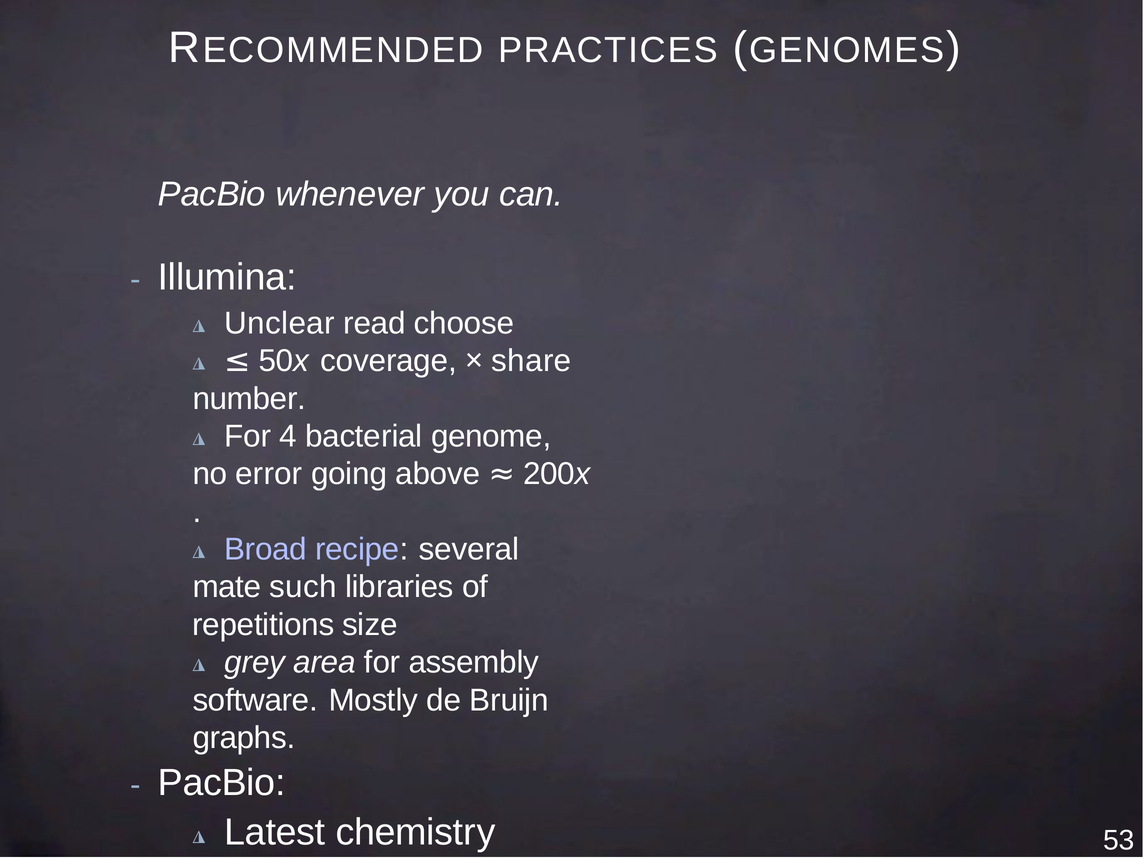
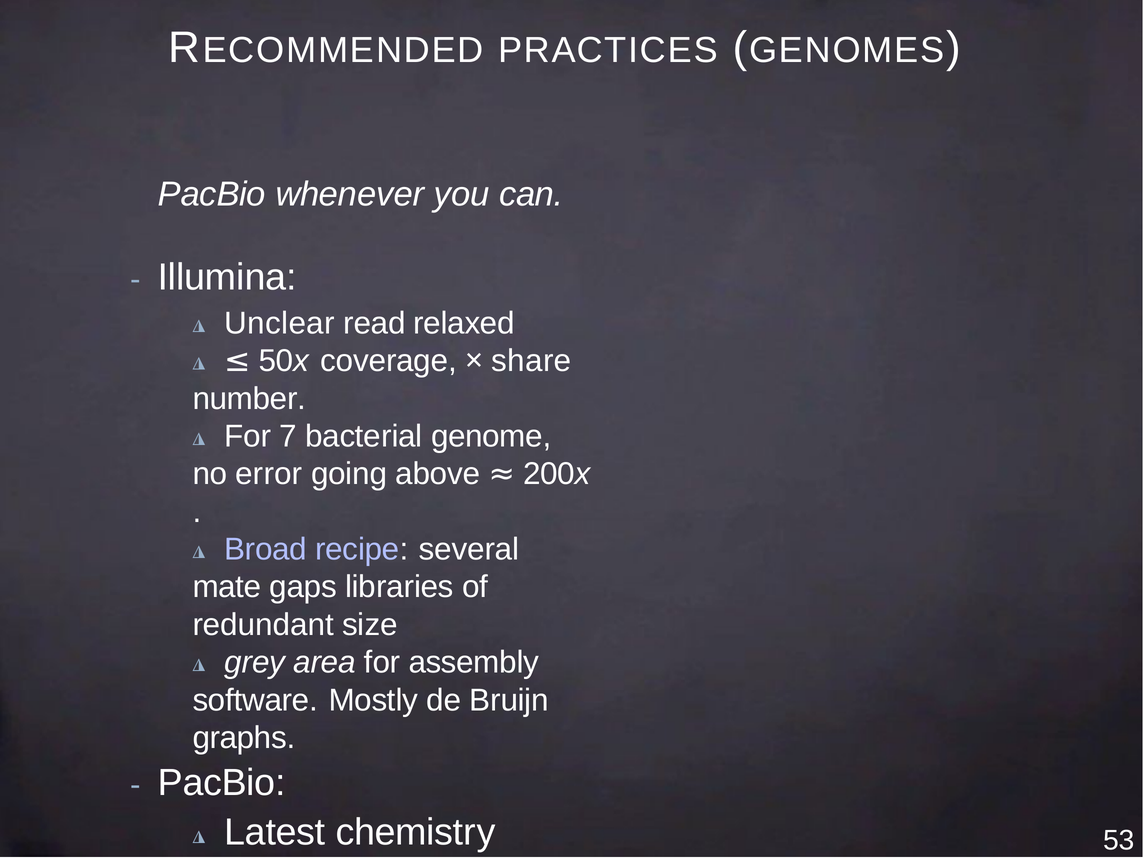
choose: choose -> relaxed (464, 323)
4: 4 -> 7 (288, 436)
such: such -> gaps (303, 587)
repetitions: repetitions -> redundant (263, 625)
